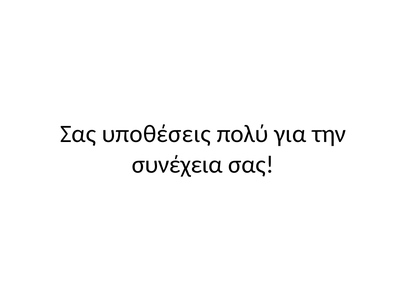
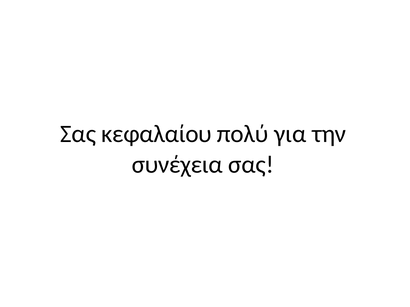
υποθέσεις: υποθέσεις -> κεφαλαίου (157, 134)
